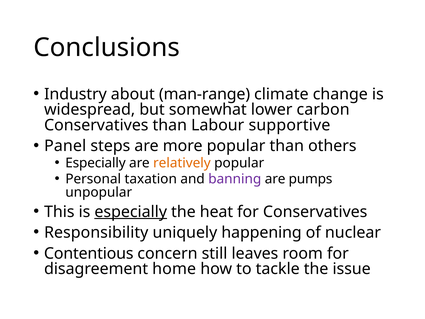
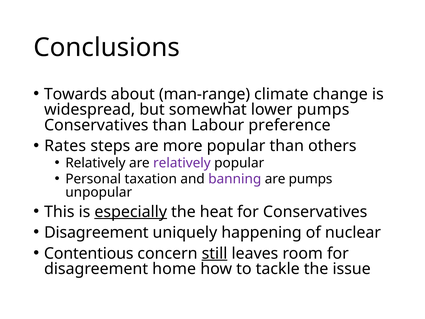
Industry: Industry -> Towards (75, 94)
lower carbon: carbon -> pumps (323, 110)
supportive: supportive -> preference (290, 125)
Panel: Panel -> Rates (65, 146)
Especially: Especially -> Relatively (95, 163)
relatively colour: orange -> purple (182, 163)
Responsibility: Responsibility -> Disagreement (96, 232)
still underline: none -> present (215, 253)
